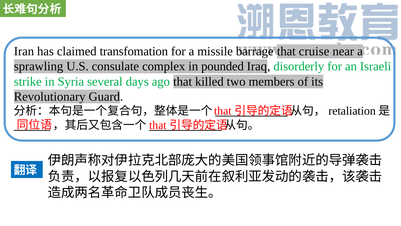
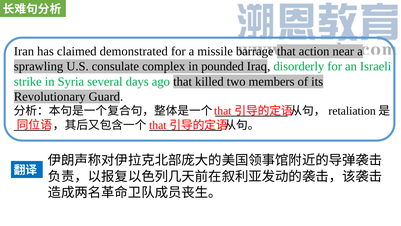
transfomation: transfomation -> demonstrated (134, 51)
cruise: cruise -> action (314, 51)
